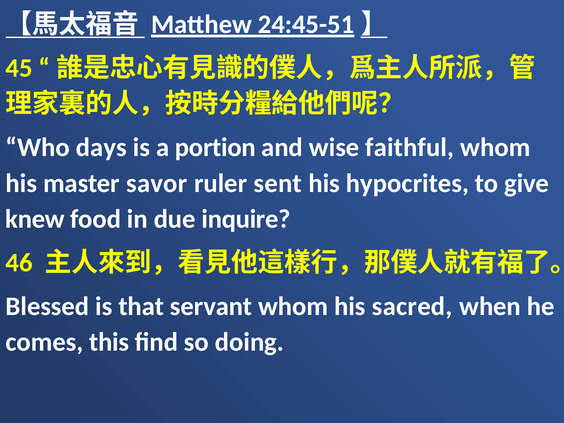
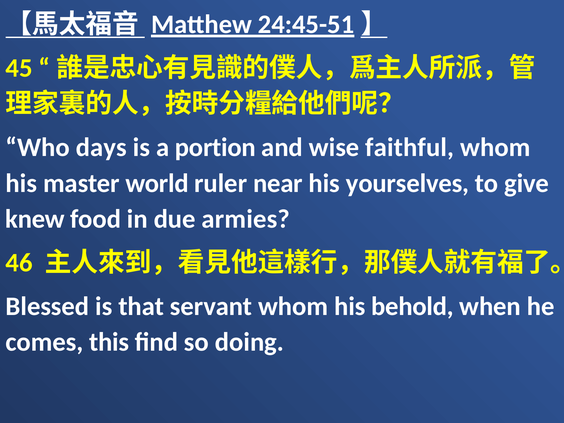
savor: savor -> world (157, 183)
sent: sent -> near (278, 183)
hypocrites: hypocrites -> yourselves (407, 183)
inquire: inquire -> armies (246, 219)
sacred: sacred -> behold (412, 306)
